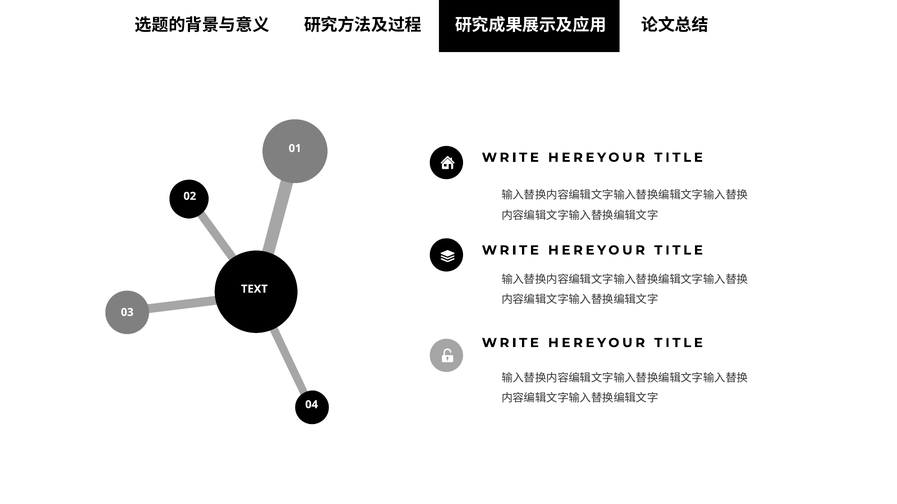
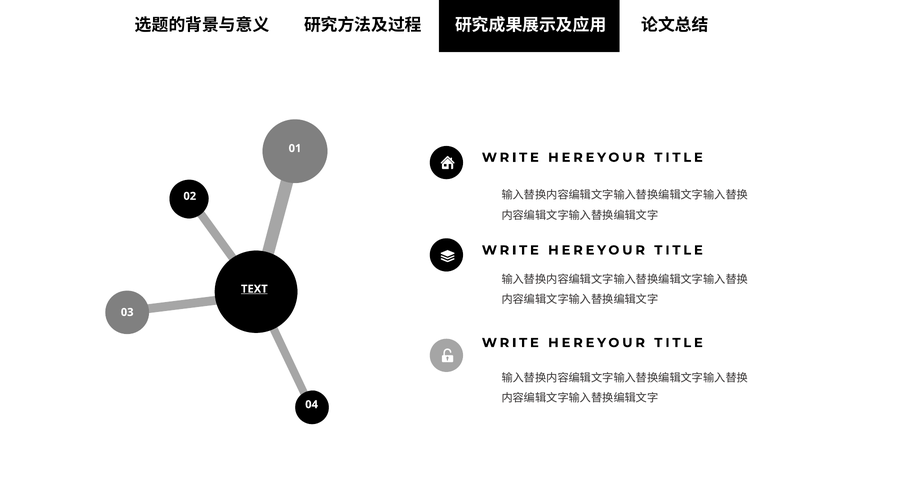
TEXT underline: none -> present (254, 289)
